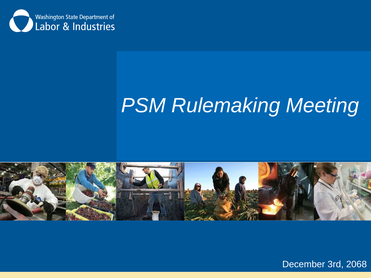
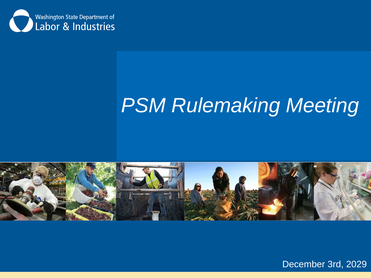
2068: 2068 -> 2029 (356, 265)
